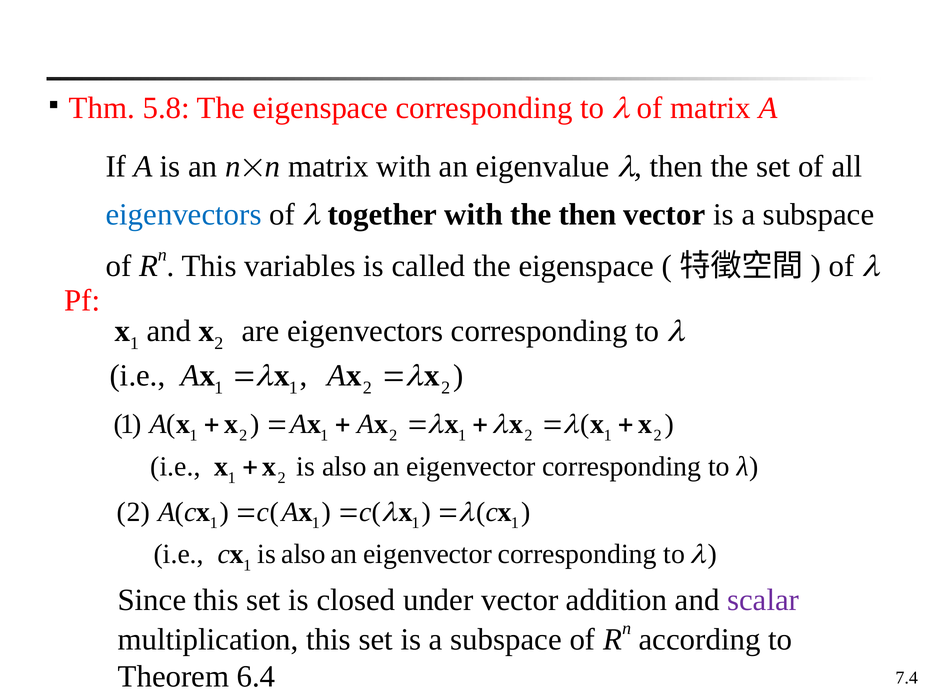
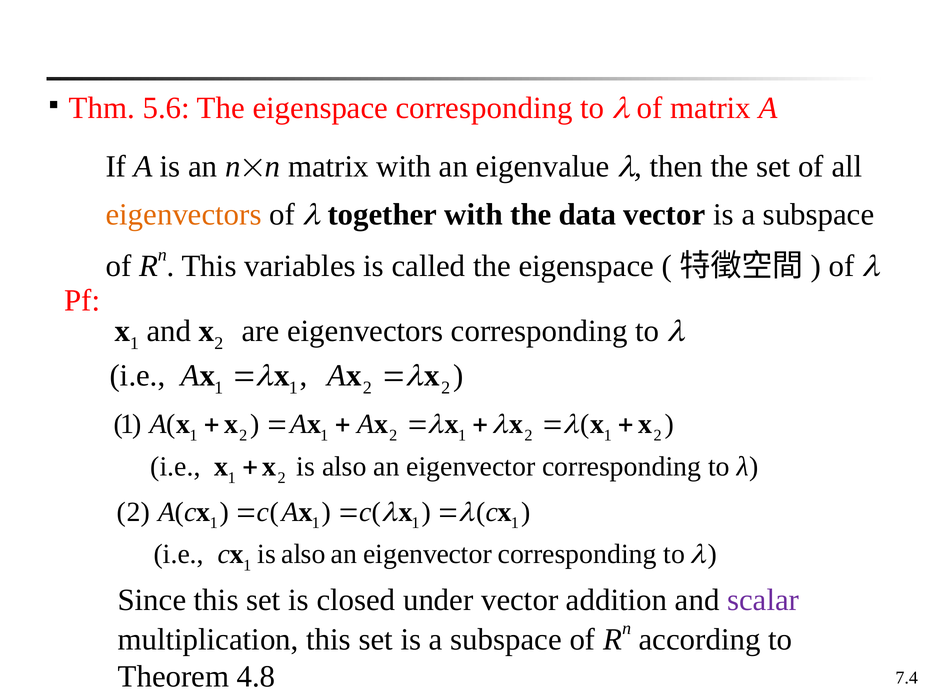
5.8: 5.8 -> 5.6 (166, 108)
eigenvectors colour: blue -> orange (184, 215)
the then: then -> data (587, 215)
6.4: 6.4 -> 4.8 (256, 677)
